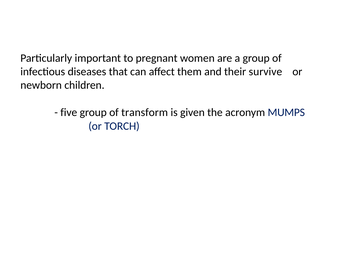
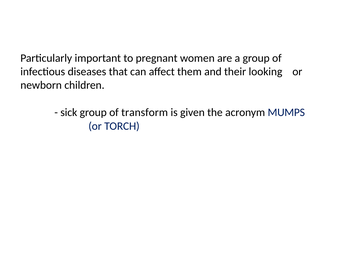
survive: survive -> looking (265, 72)
five: five -> sick (69, 112)
